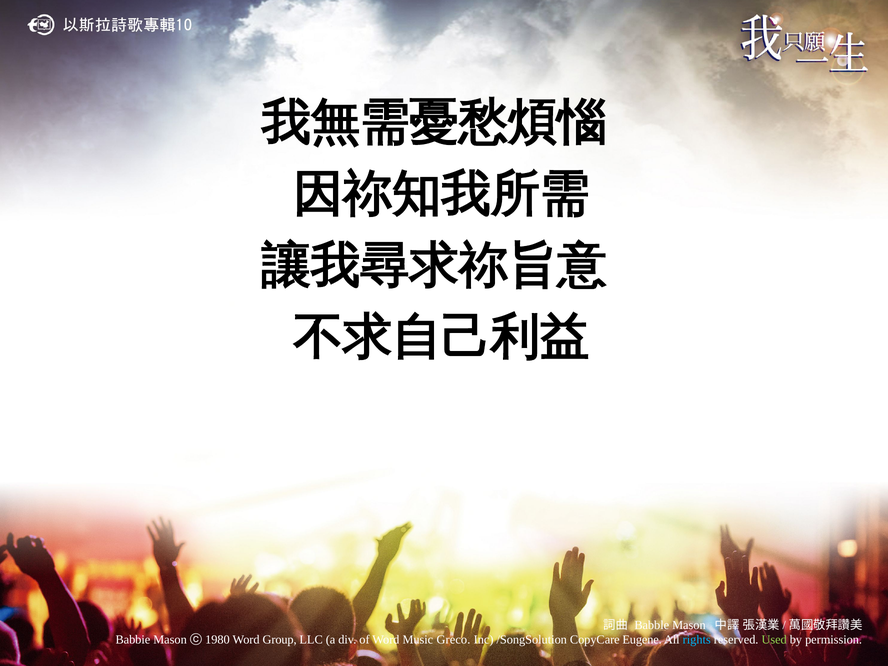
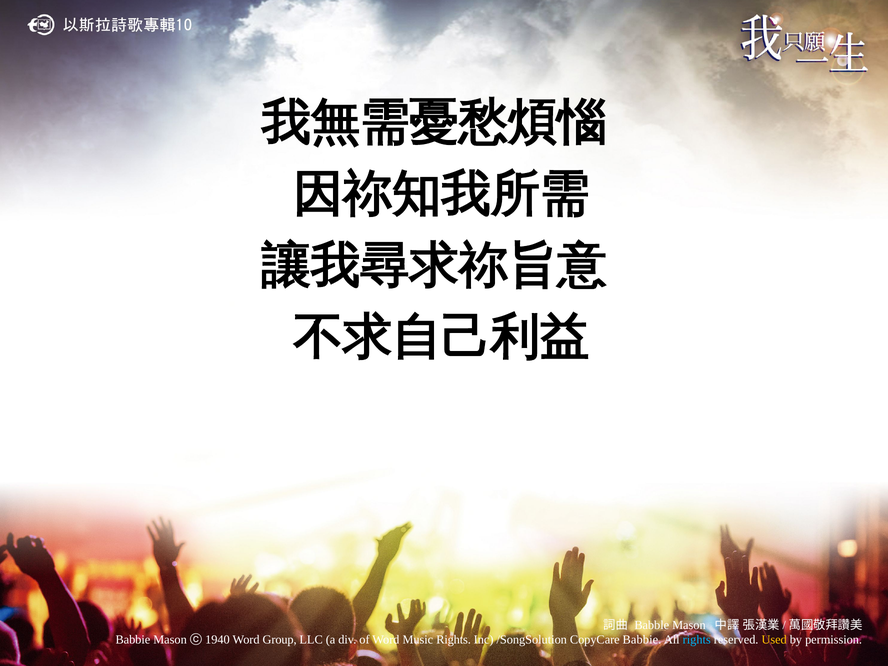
1980: 1980 -> 1940 (217, 640)
Music Greco: Greco -> Rights (454, 640)
CopyCare Eugene: Eugene -> Babbie (642, 640)
Used colour: light green -> yellow (774, 640)
